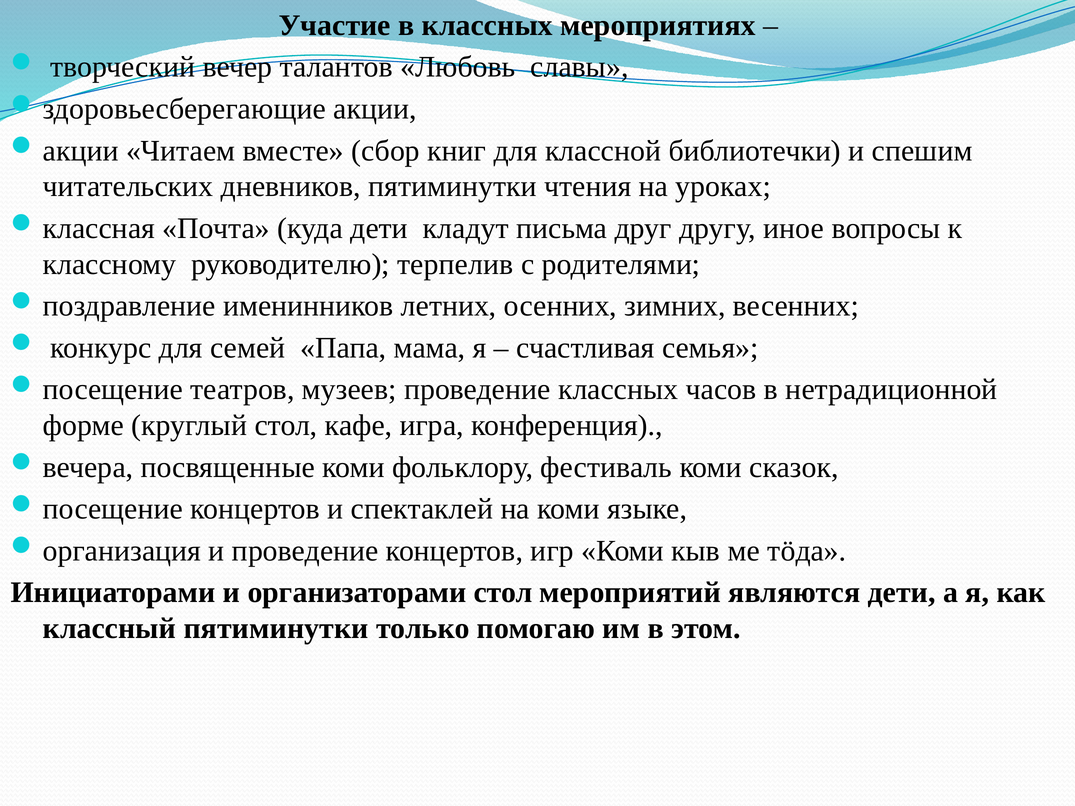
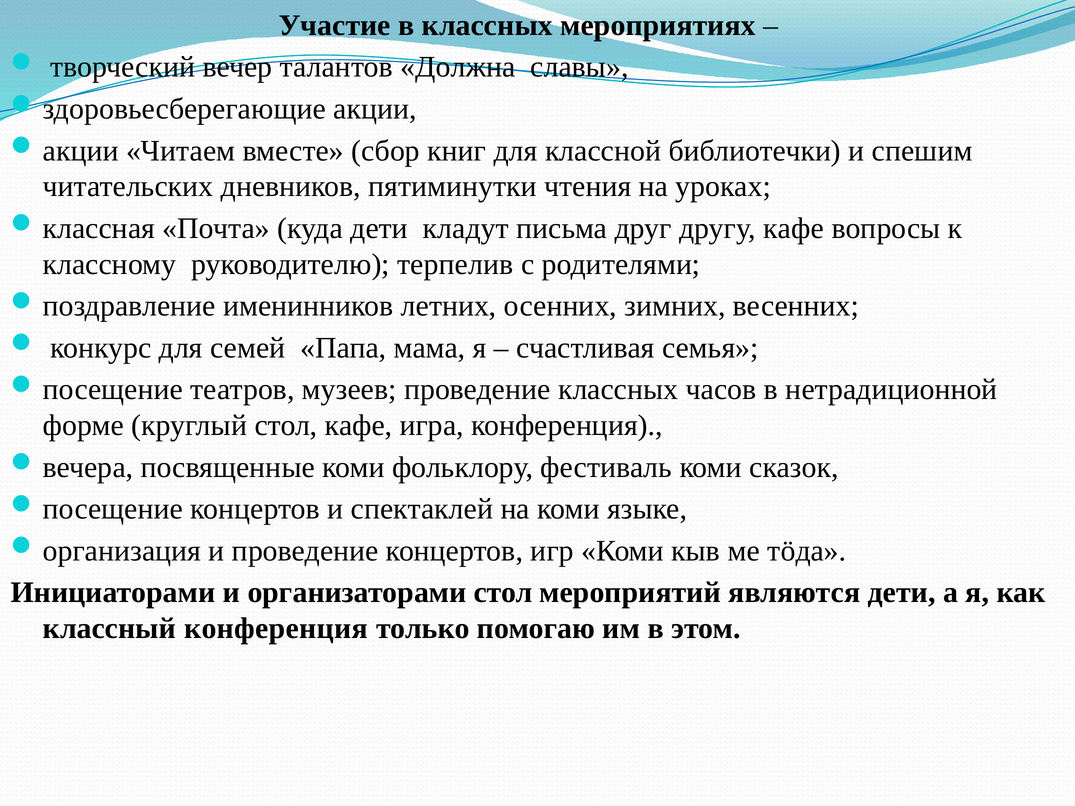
Любовь: Любовь -> Должна (458, 67)
другу иное: иное -> кафе (793, 228)
классный пятиминутки: пятиминутки -> конференция (276, 629)
